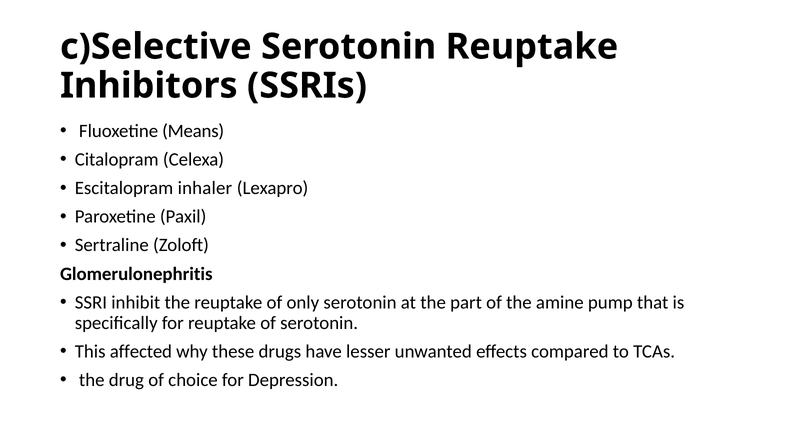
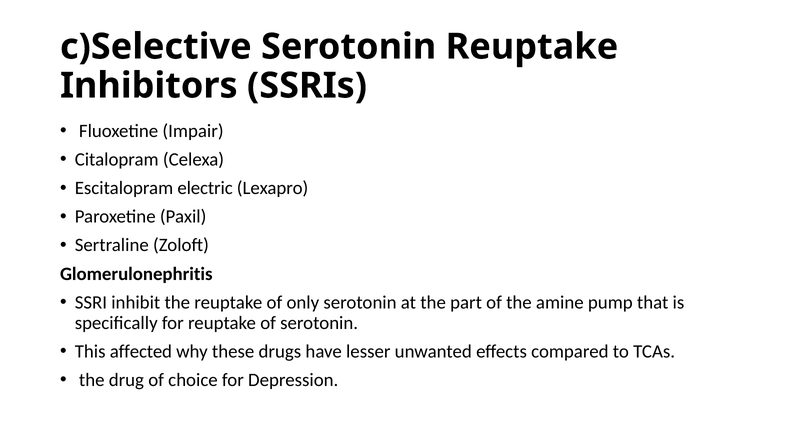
Means: Means -> Impair (193, 131)
inhaler: inhaler -> electric (205, 188)
